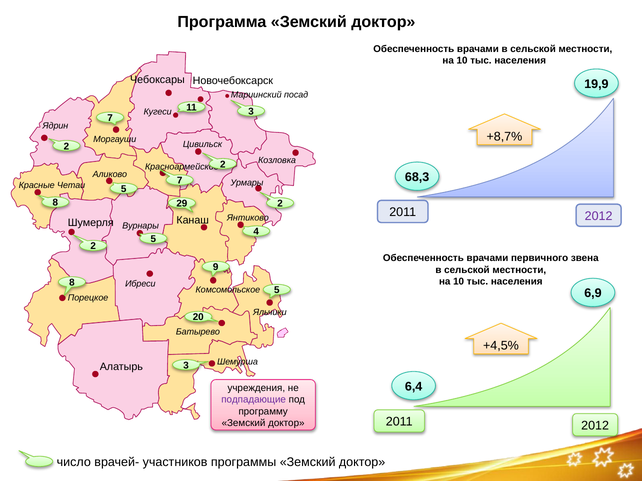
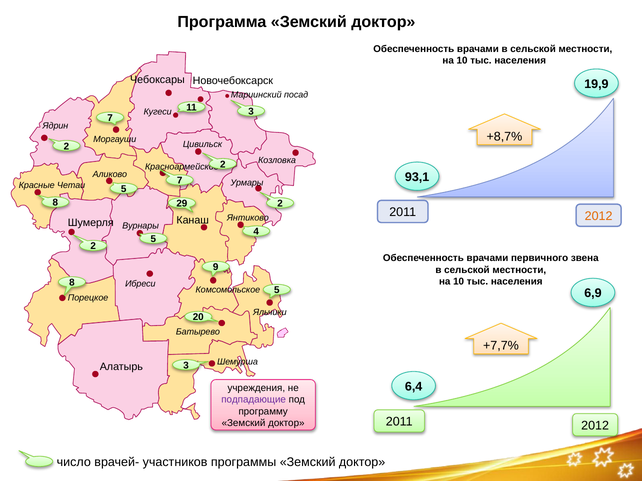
68,3: 68,3 -> 93,1 (417, 177)
2012 colour: purple -> orange (599, 216)
+4,5%: +4,5% -> +7,7% (501, 346)
